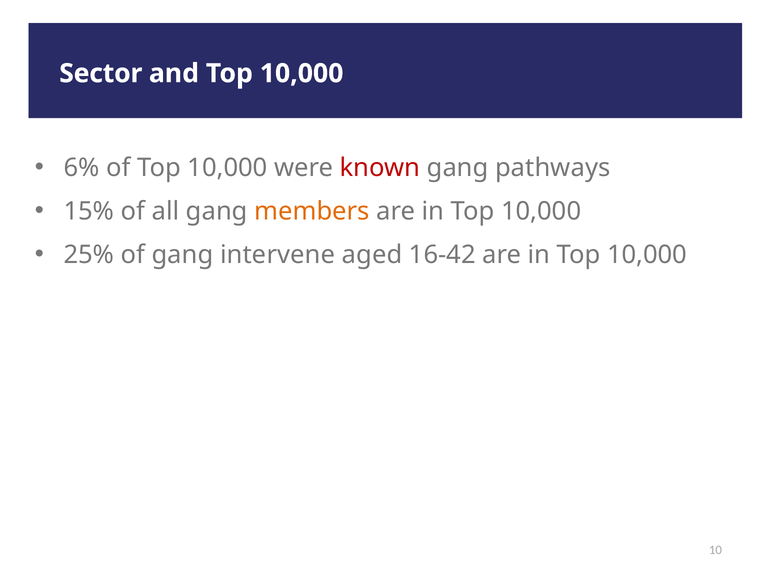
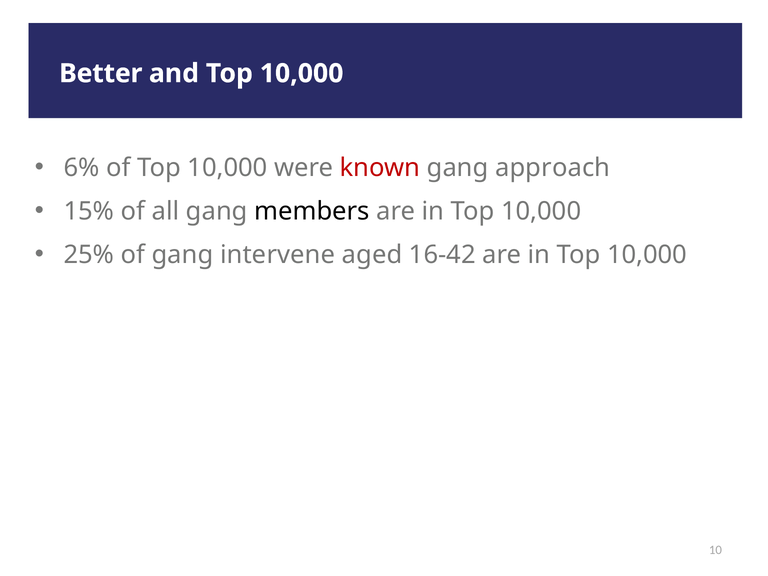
Sector: Sector -> Better (101, 73)
pathways: pathways -> approach (553, 168)
members colour: orange -> black (312, 211)
